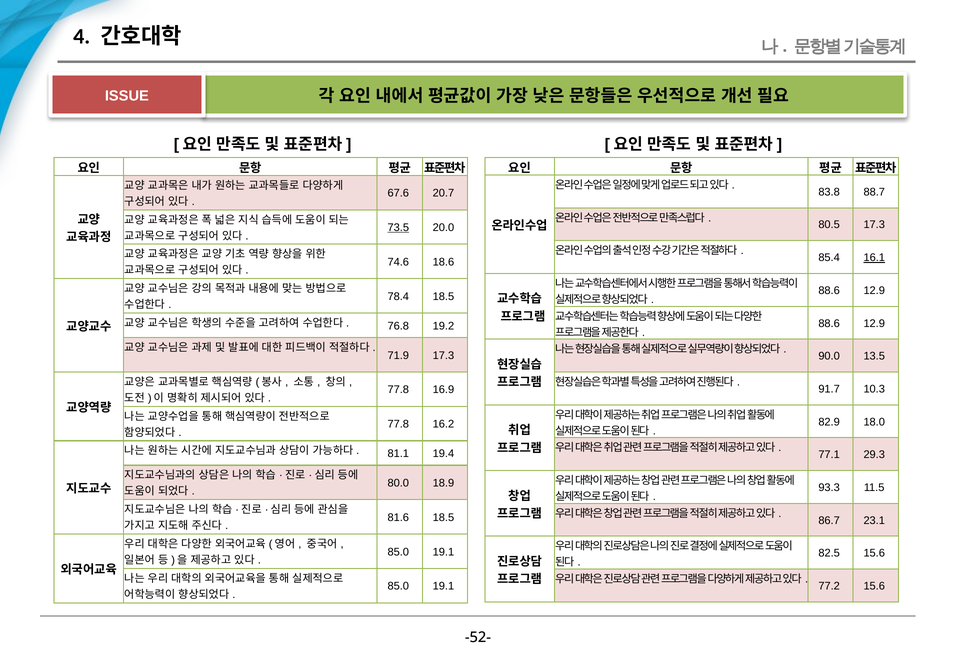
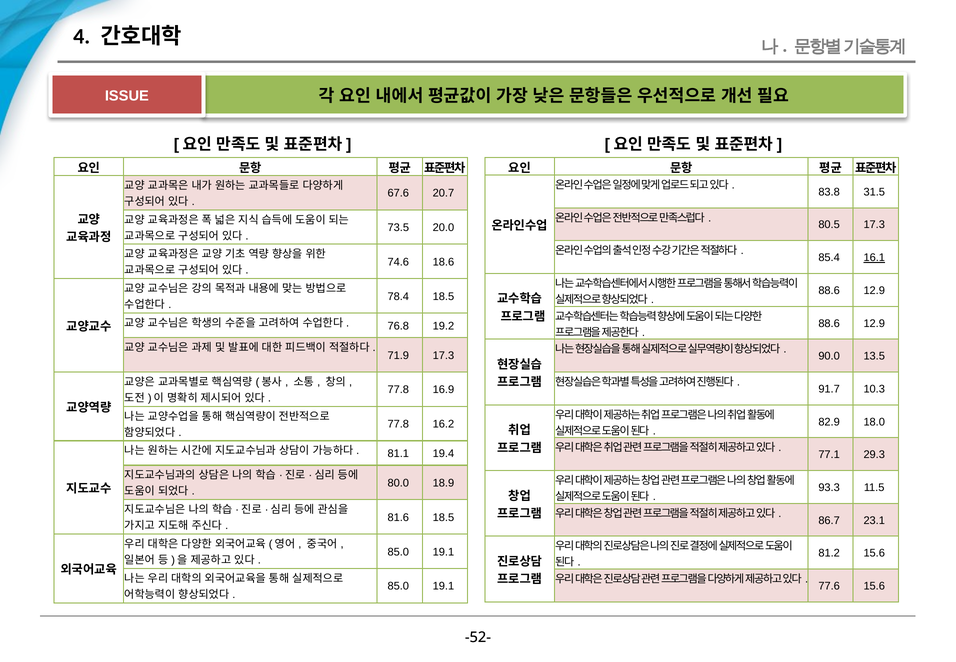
88.7: 88.7 -> 31.5 (874, 192)
73.5 underline: present -> none (398, 228)
82.5: 82.5 -> 81.2 (829, 553)
77.2: 77.2 -> 77.6 (829, 586)
